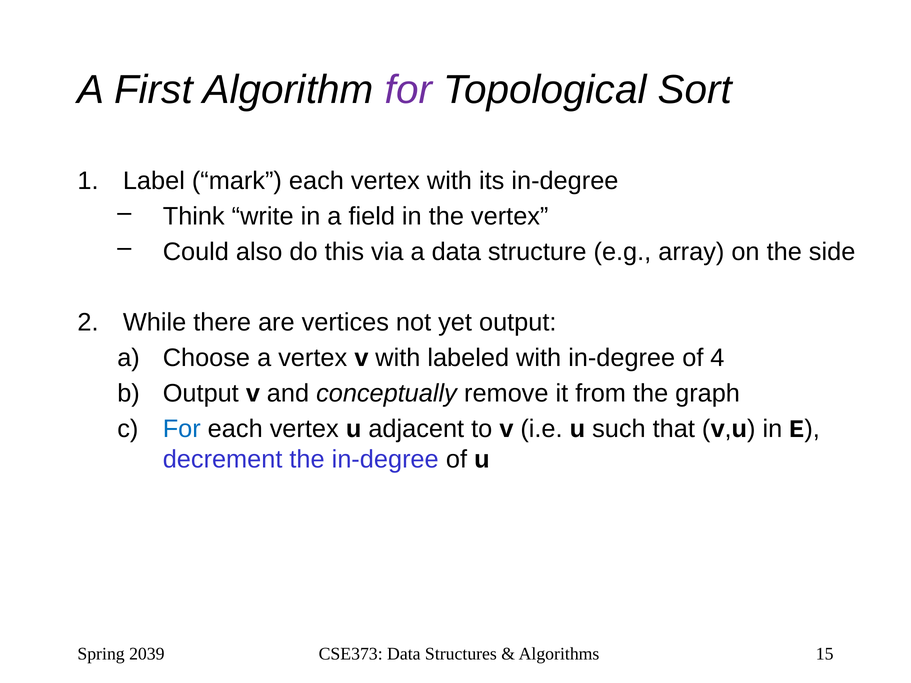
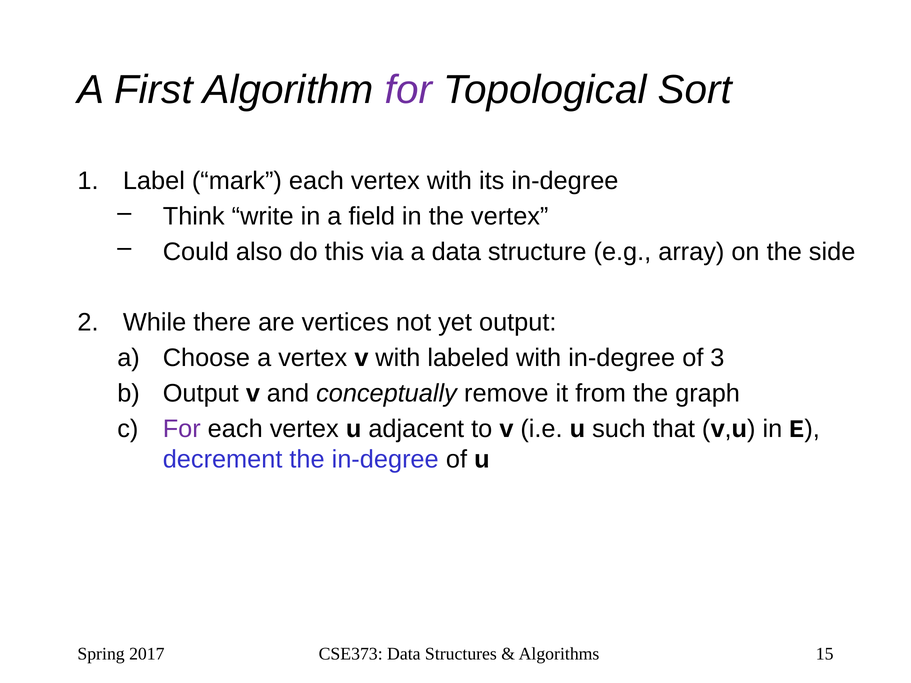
4: 4 -> 3 (717, 358)
For colour: blue -> purple (182, 429)
2039: 2039 -> 2017 (147, 654)
